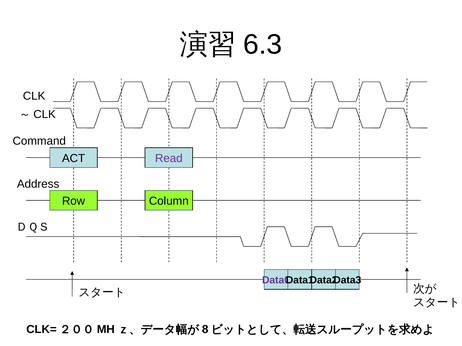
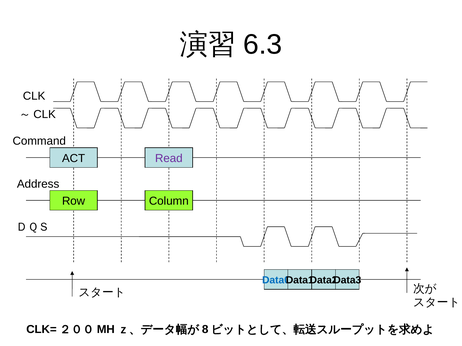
Data0 colour: purple -> blue (276, 281)
